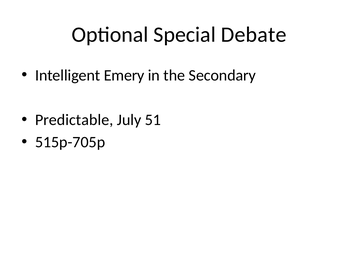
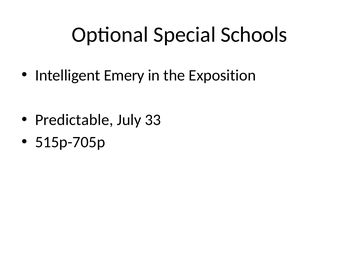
Debate: Debate -> Schools (254, 35)
Secondary: Secondary -> Exposition (222, 75)
51: 51 -> 33 (153, 120)
